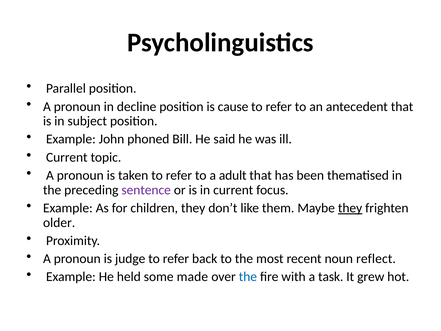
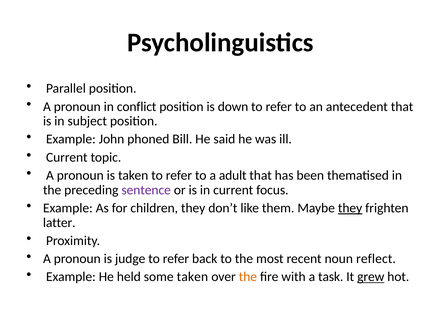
decline: decline -> conflict (137, 106)
cause: cause -> down (233, 106)
older: older -> latter (59, 222)
some made: made -> taken (192, 277)
the colour: blue -> orange (248, 277)
grew underline: none -> present (371, 277)
